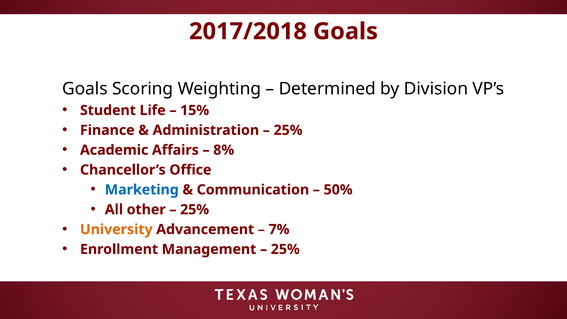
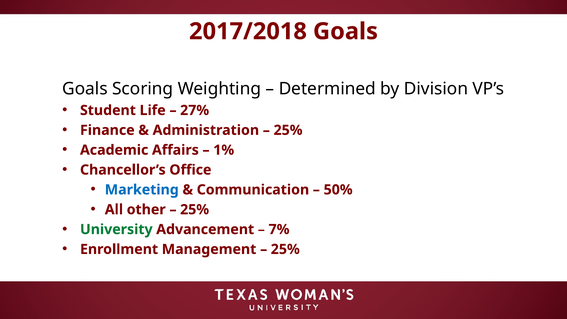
15%: 15% -> 27% (195, 110)
8%: 8% -> 1% (224, 150)
University colour: orange -> green (116, 229)
